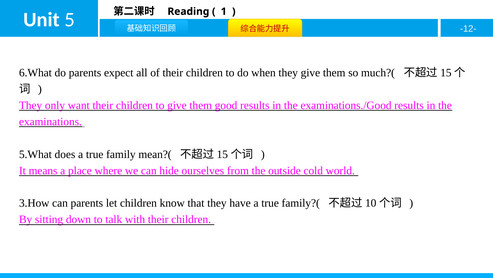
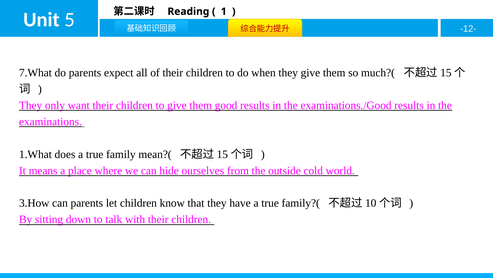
6.What: 6.What -> 7.What (35, 73)
5.What: 5.What -> 1.What (35, 154)
